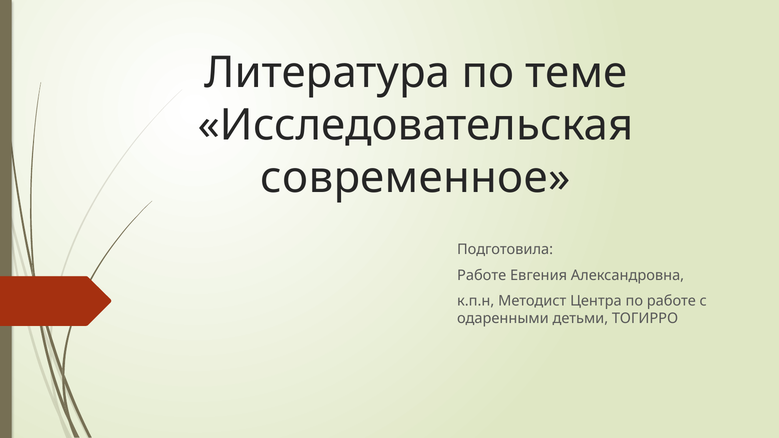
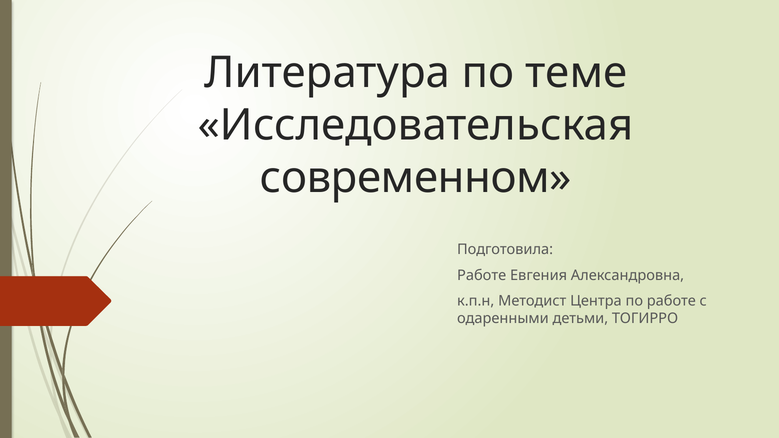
современное: современное -> современном (416, 178)
